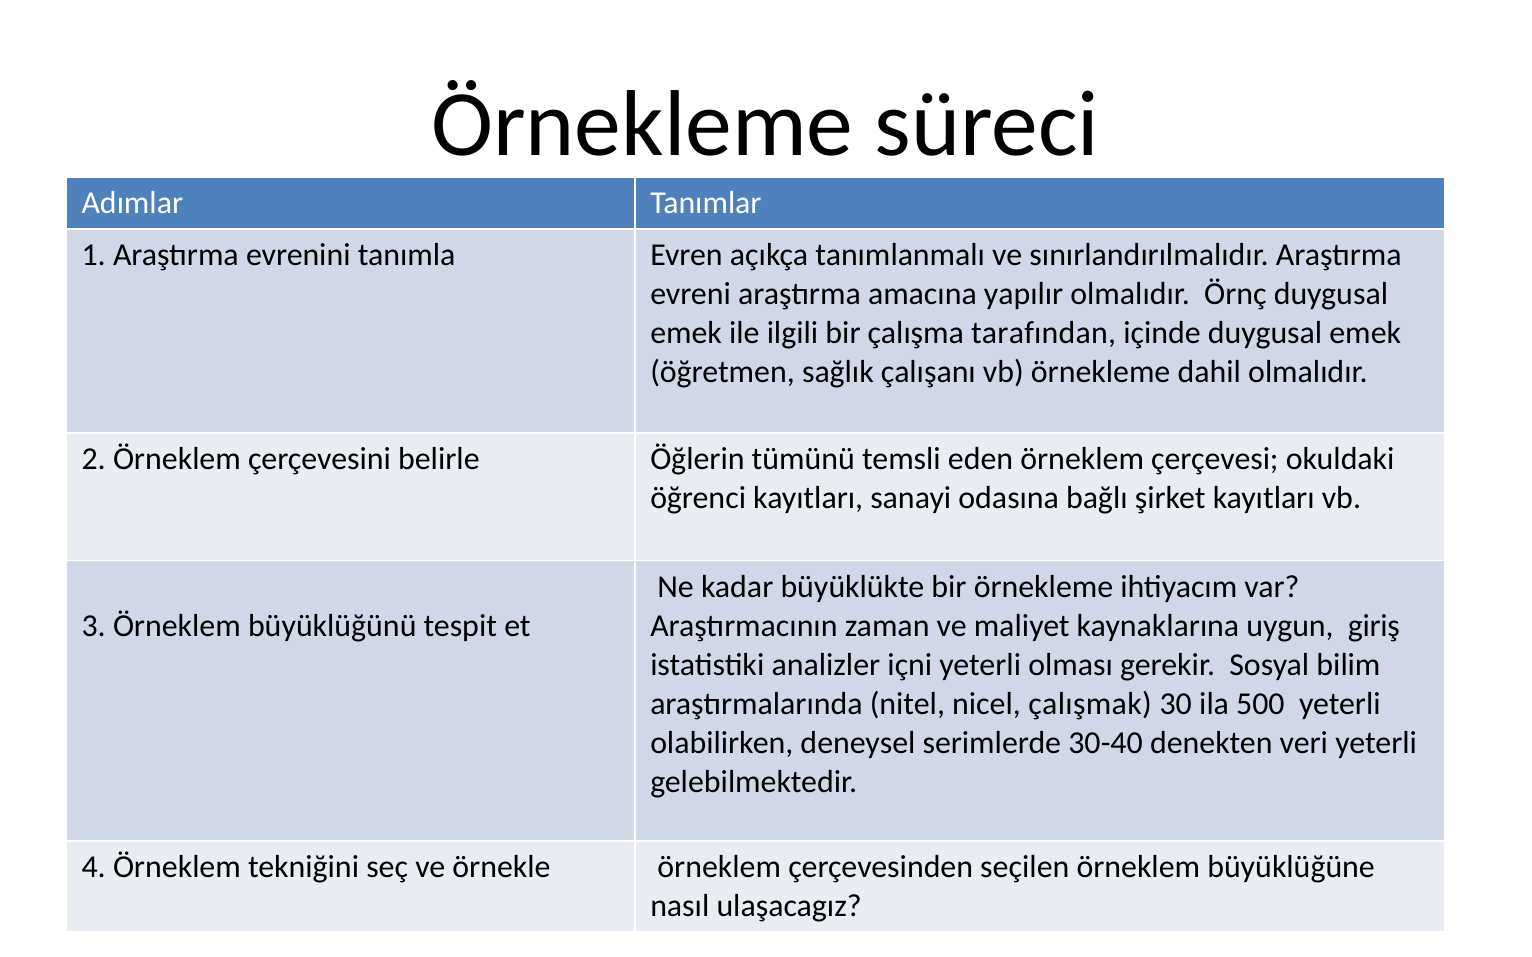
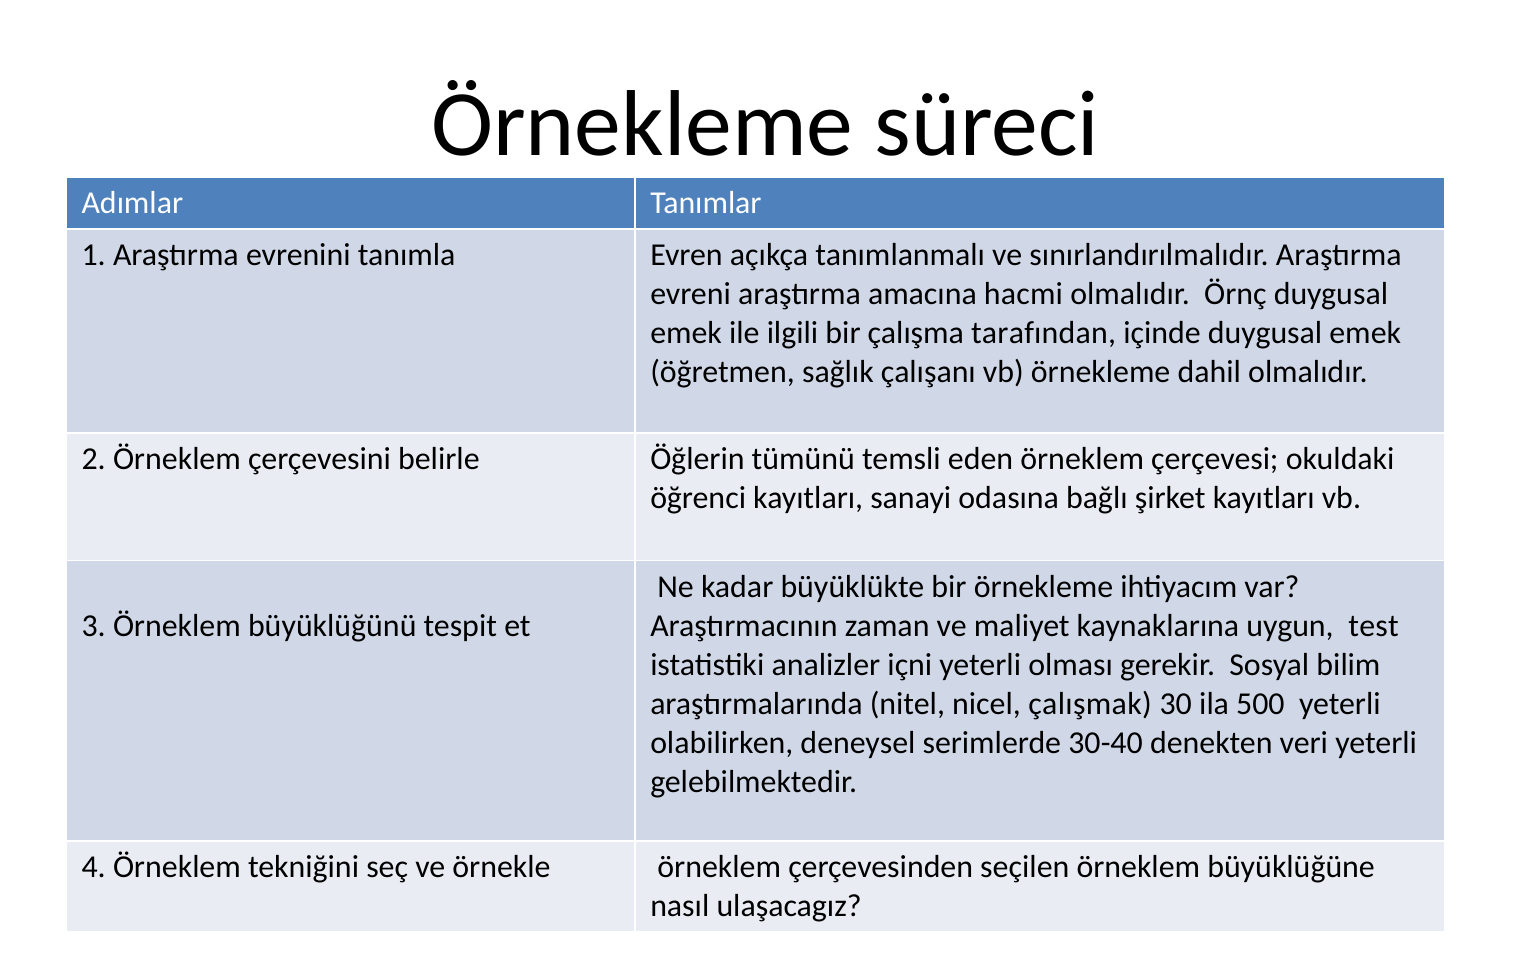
yapılır: yapılır -> hacmi (1023, 294)
giriş: giriş -> test (1374, 626)
